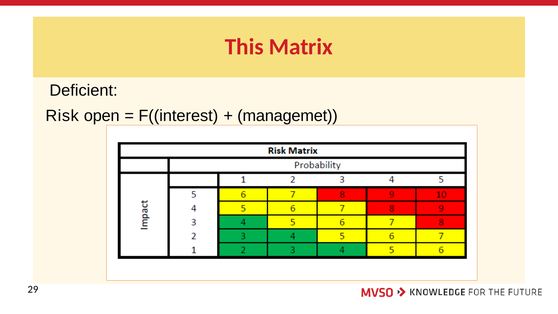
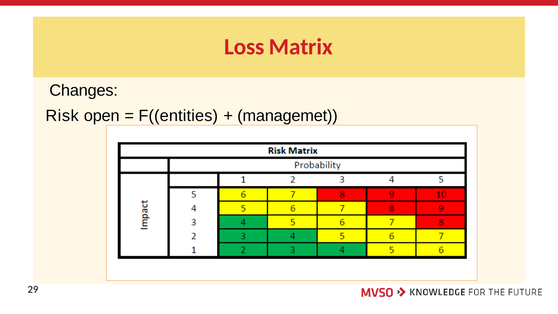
This: This -> Loss (244, 47)
Deficient: Deficient -> Changes (84, 90)
F((interest: F((interest -> F((entities (178, 116)
